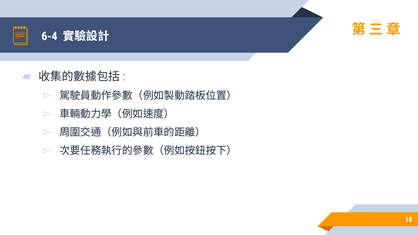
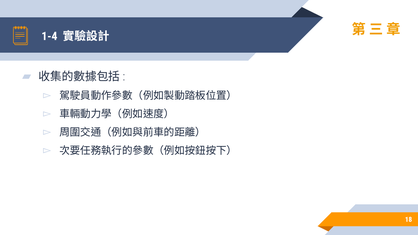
6-4: 6-4 -> 1-4 (49, 36)
